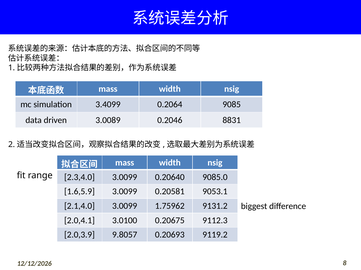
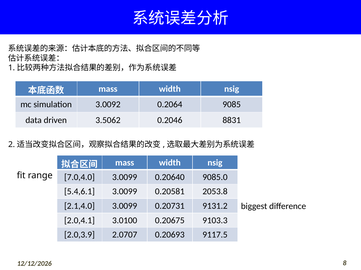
3.4099: 3.4099 -> 3.0092 (108, 105)
3.0089: 3.0089 -> 3.5062 (108, 120)
2.3,4.0: 2.3,4.0 -> 7.0,4.0 (79, 178)
1.6,5.9: 1.6,5.9 -> 5.4,6.1 (79, 192)
9053.1: 9053.1 -> 2053.8 (215, 192)
1.75962: 1.75962 -> 0.20731 (170, 206)
9112.3: 9112.3 -> 9103.3 (215, 221)
9.8057: 9.8057 -> 2.0707 (125, 235)
9119.2: 9119.2 -> 9117.5 (215, 235)
